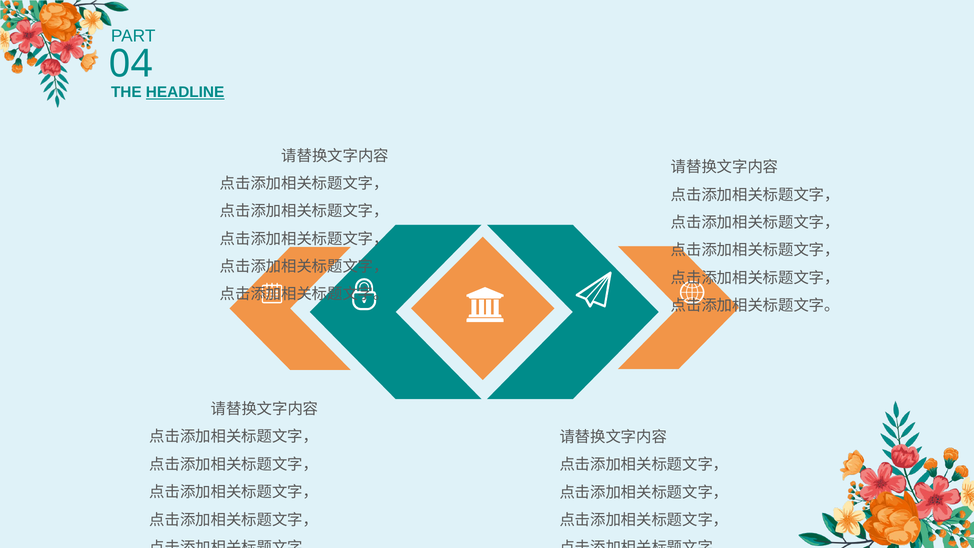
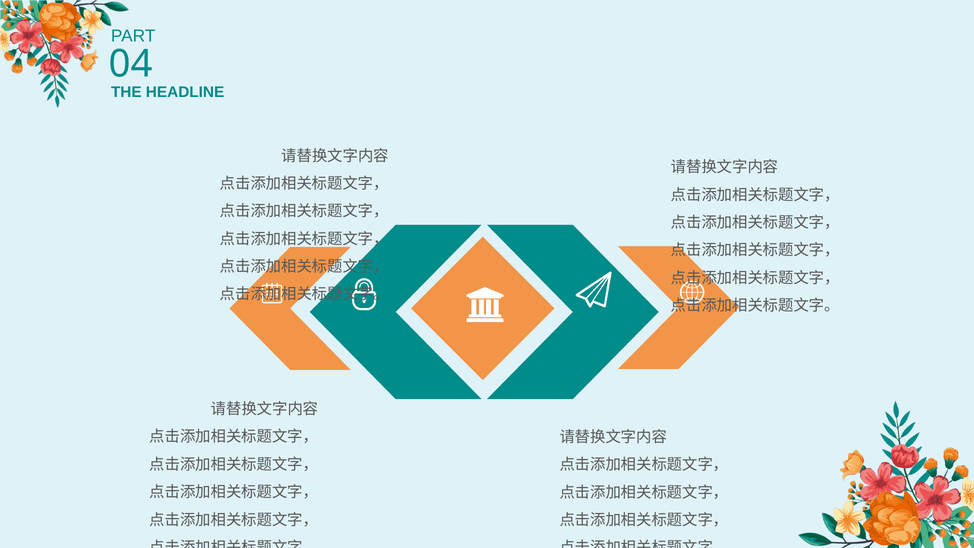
HEADLINE underline: present -> none (185, 92)
